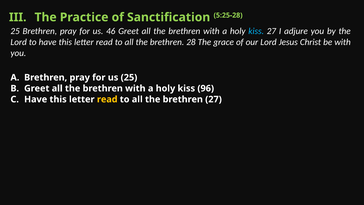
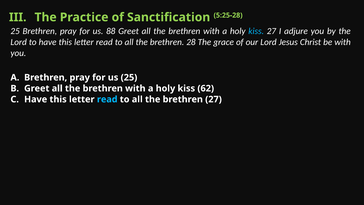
46: 46 -> 88 (111, 31)
96: 96 -> 62 (206, 88)
read colour: yellow -> light blue (107, 99)
